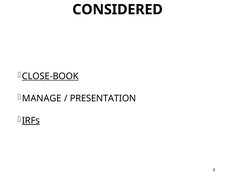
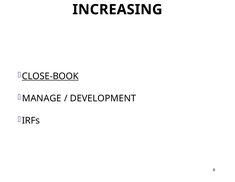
CONSIDERED: CONSIDERED -> INCREASING (117, 10)
PRESENTATION: PRESENTATION -> DEVELOPMENT (103, 98)
IRFs underline: present -> none (31, 120)
